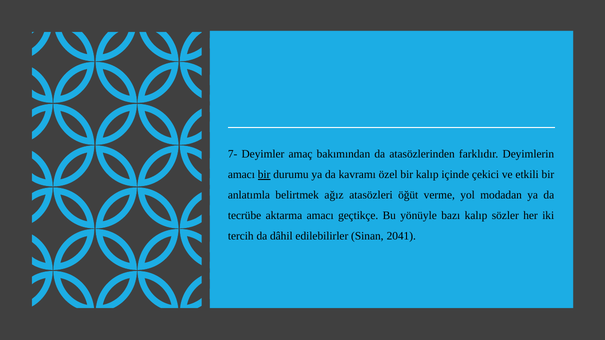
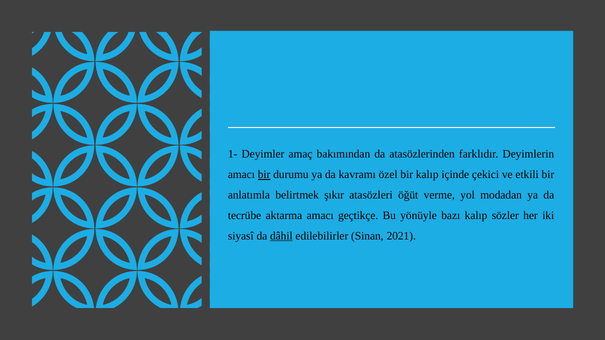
7-: 7- -> 1- (233, 154)
ağız: ağız -> şıkır (334, 195)
tercih: tercih -> siyasî (241, 236)
dâhil underline: none -> present (281, 236)
2041: 2041 -> 2021 (401, 236)
